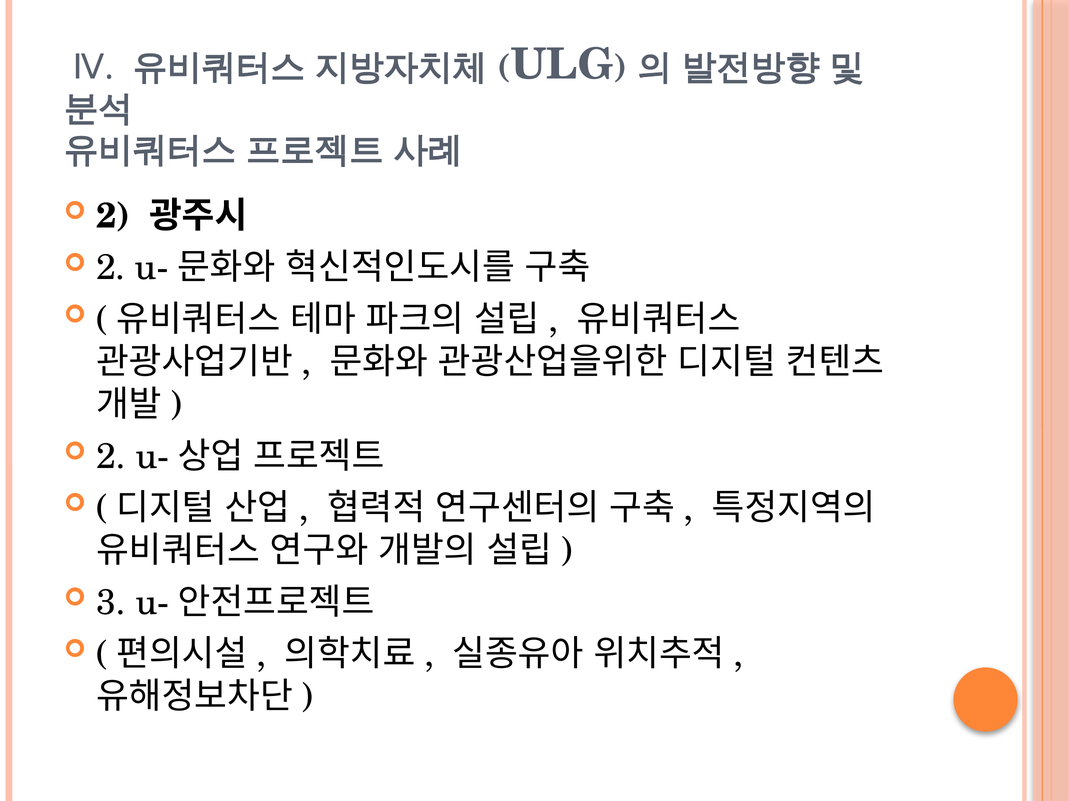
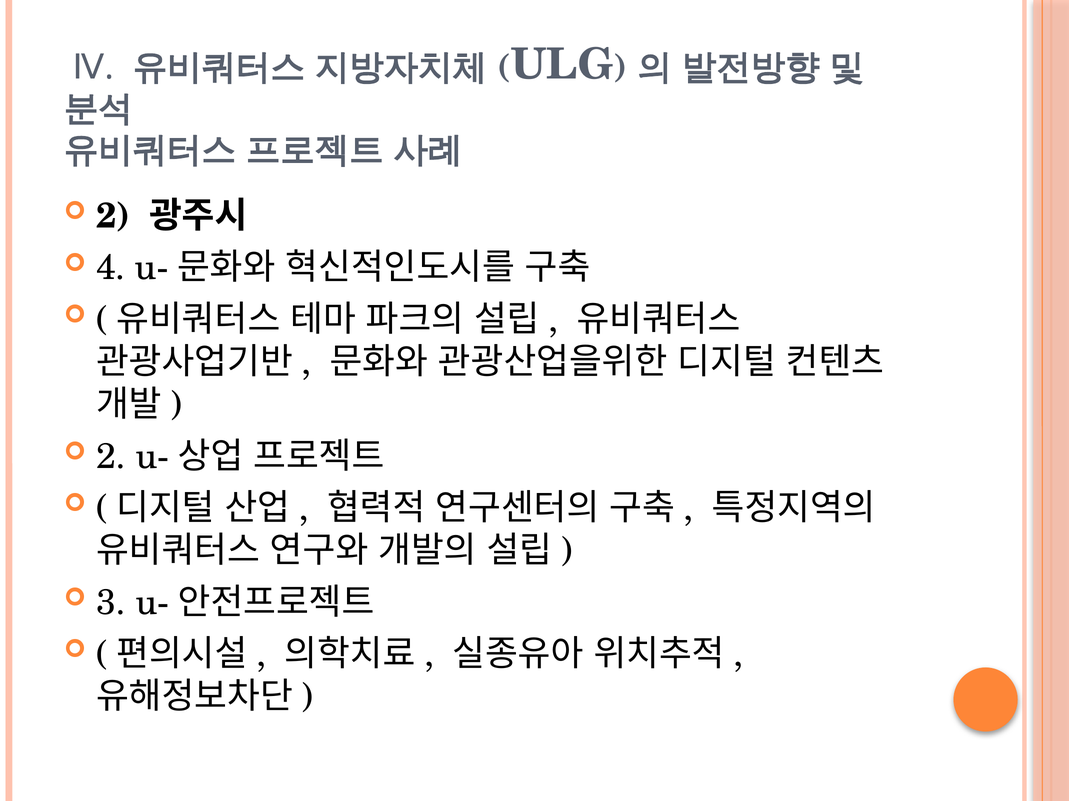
2: 2 -> 4 (111, 268)
